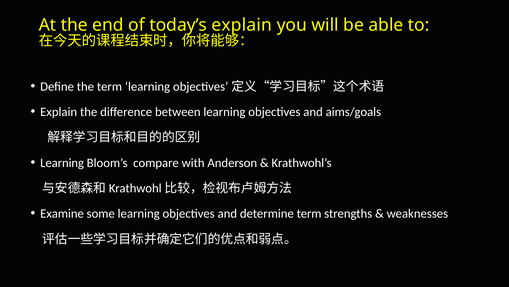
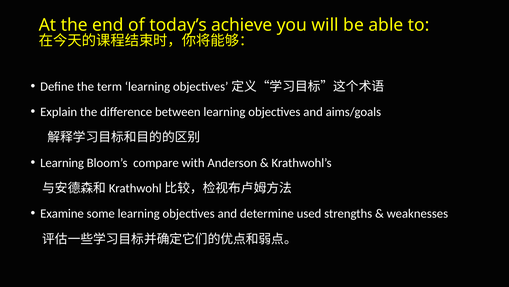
today’s explain: explain -> achieve (242, 25)
determine term: term -> used (309, 213)
